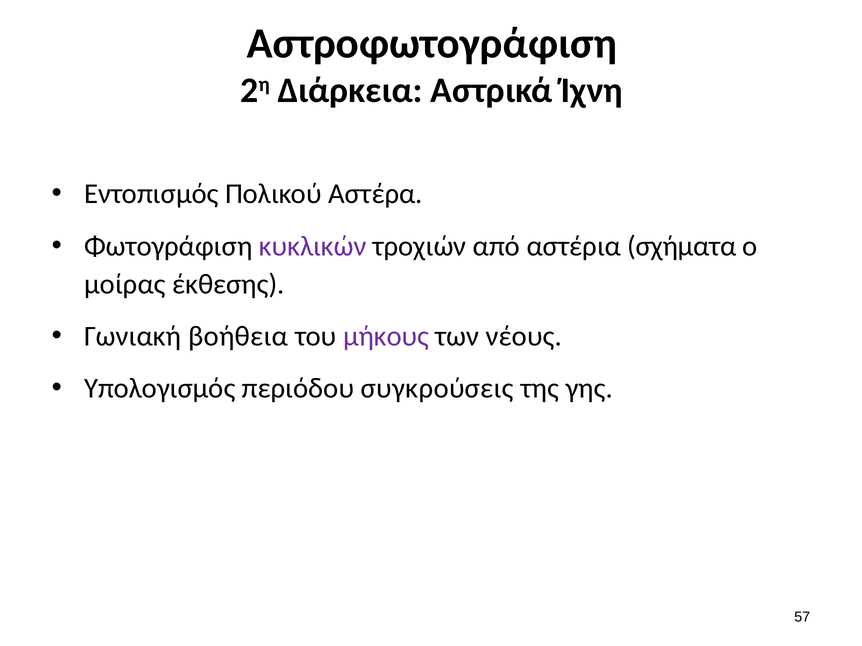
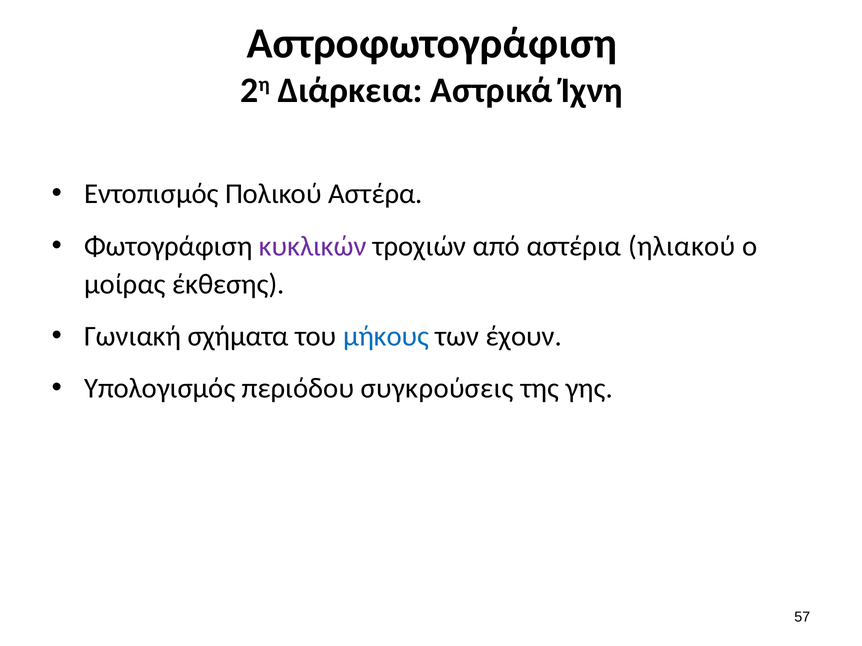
σχήματα: σχήματα -> ηλιακού (682, 246)
βοήθεια: βοήθεια -> σχήματα (238, 337)
μήκους colour: purple -> blue (386, 337)
νέους: νέους -> έχουν (524, 337)
